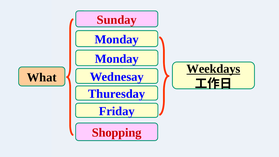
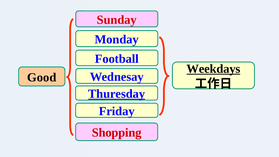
Monday: Monday -> Football (117, 59)
What: What -> Good (42, 77)
Thuresday underline: none -> present (117, 94)
